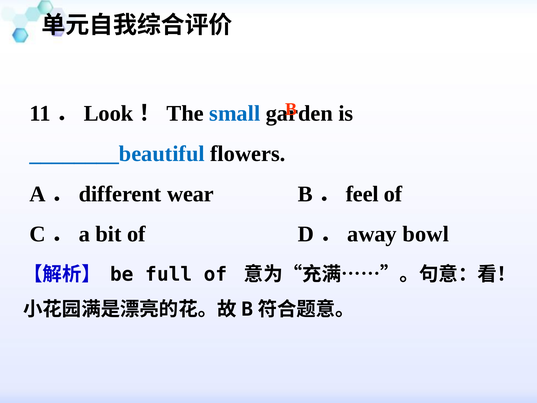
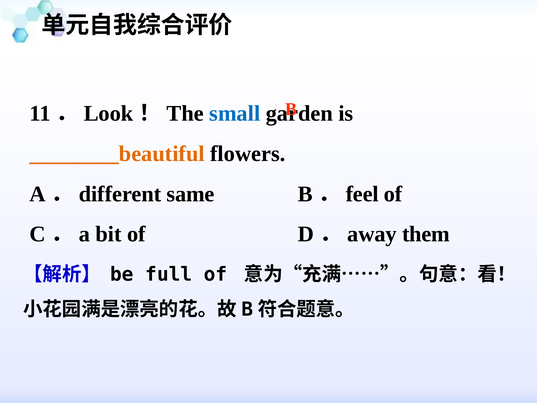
________beautiful colour: blue -> orange (117, 154)
wear: wear -> same (191, 194)
bowl: bowl -> them (426, 234)
